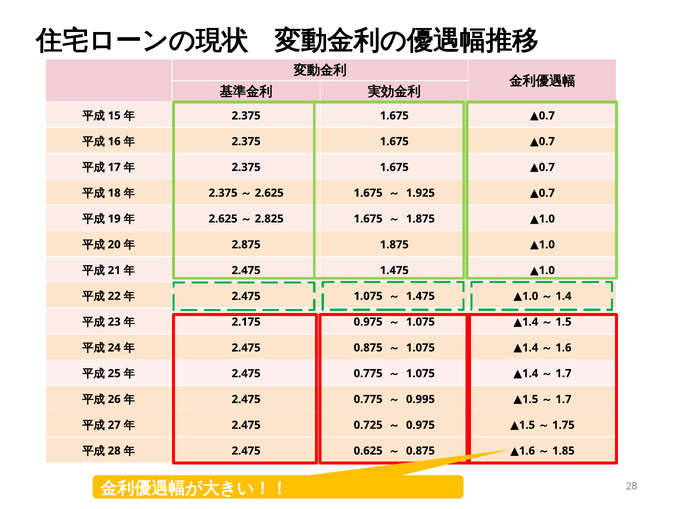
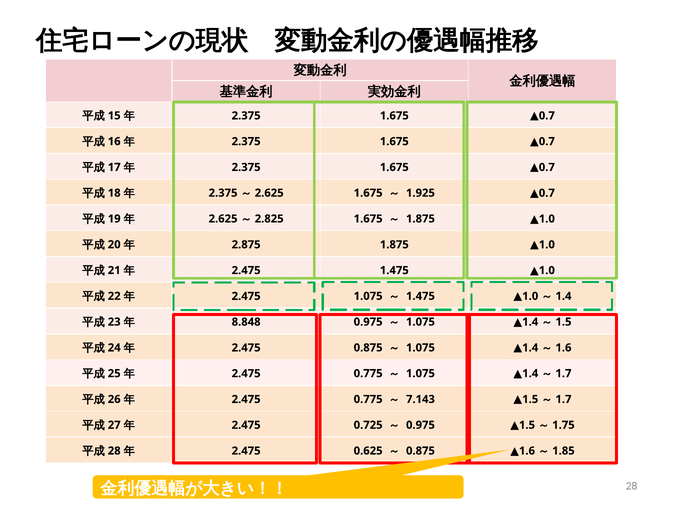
2.175: 2.175 -> 8.848 (246, 322)
0.995: 0.995 -> 7.143 (420, 399)
